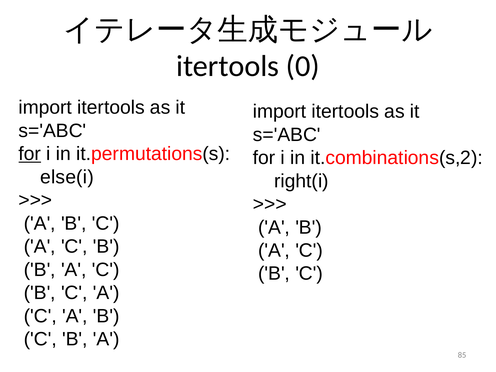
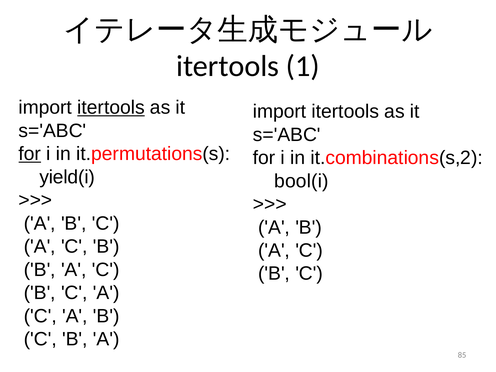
0: 0 -> 1 (303, 66)
itertools underline: none -> present (111, 108)
else(i: else(i -> yield(i (67, 177)
right(i: right(i -> bool(i (301, 181)
